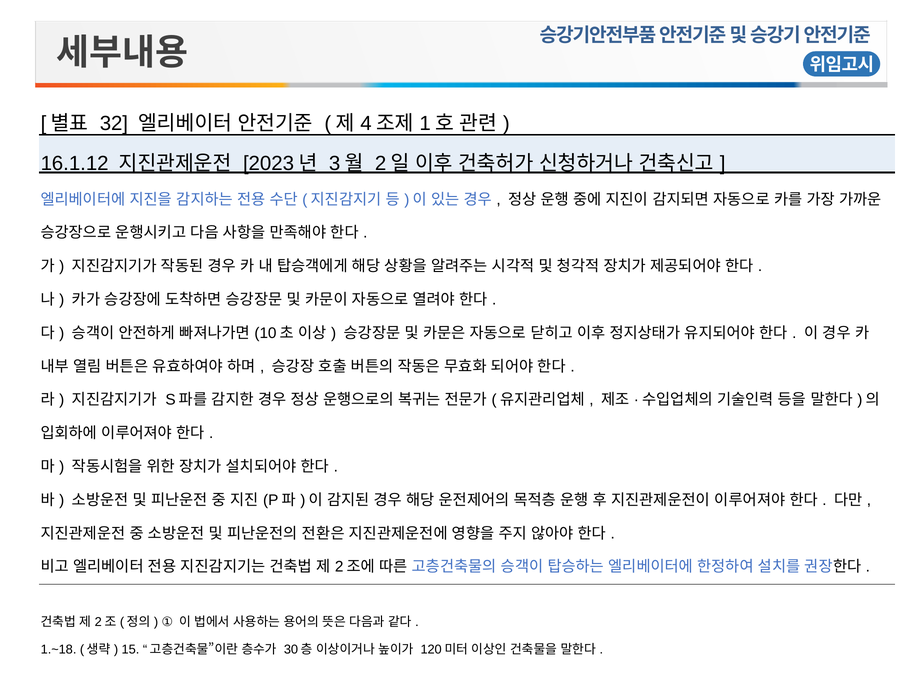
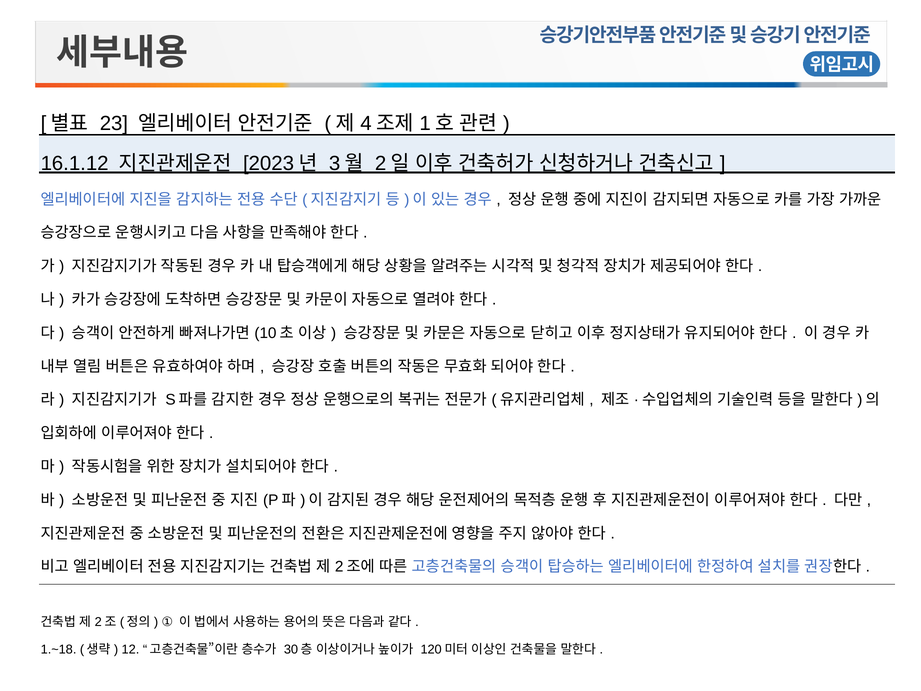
32: 32 -> 23 (114, 123)
15: 15 -> 12 (131, 649)
